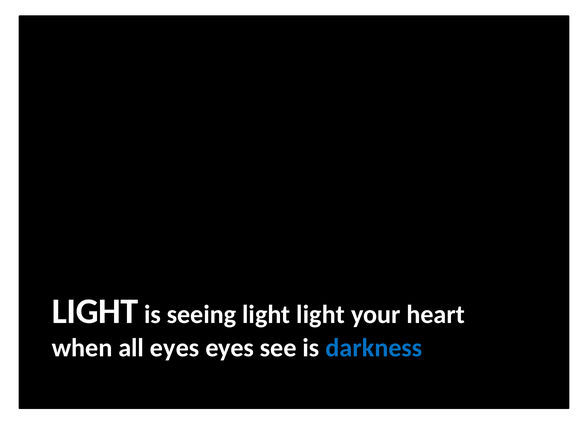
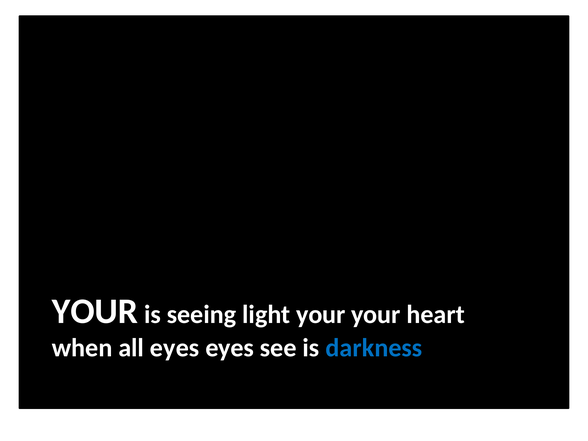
LIGHT: LIGHT -> YOUR (95, 311)
light light: light -> your (321, 314)
